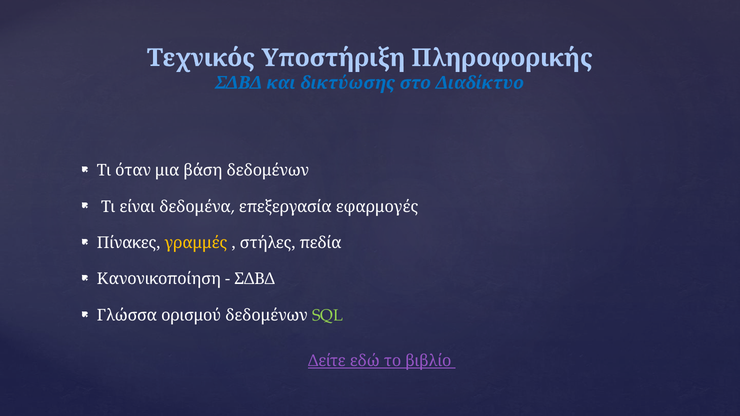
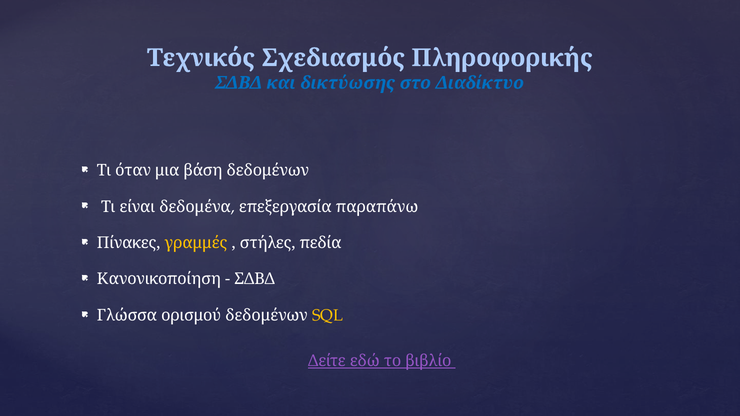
Υποστήριξη: Υποστήριξη -> Σχεδιασμός (333, 58)
εφαρμογές: εφαρμογές -> παραπάνω (377, 207)
SQL colour: light green -> yellow (328, 316)
